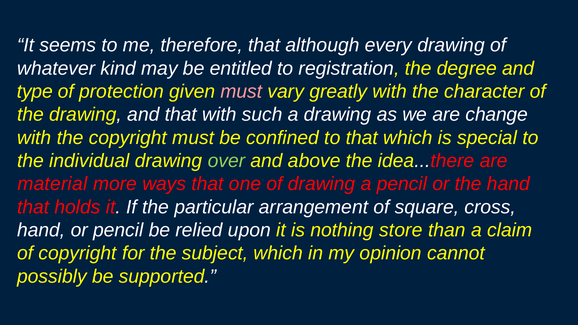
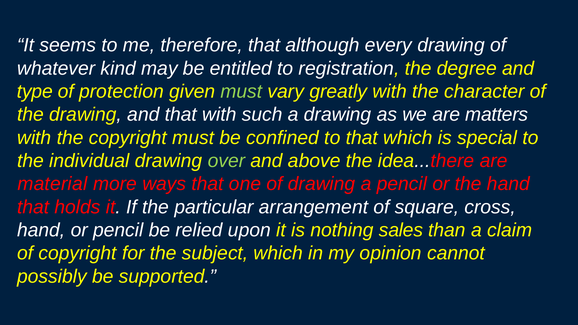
must colour: pink -> light green (241, 92)
change: change -> matters (497, 115)
store: store -> sales (401, 230)
